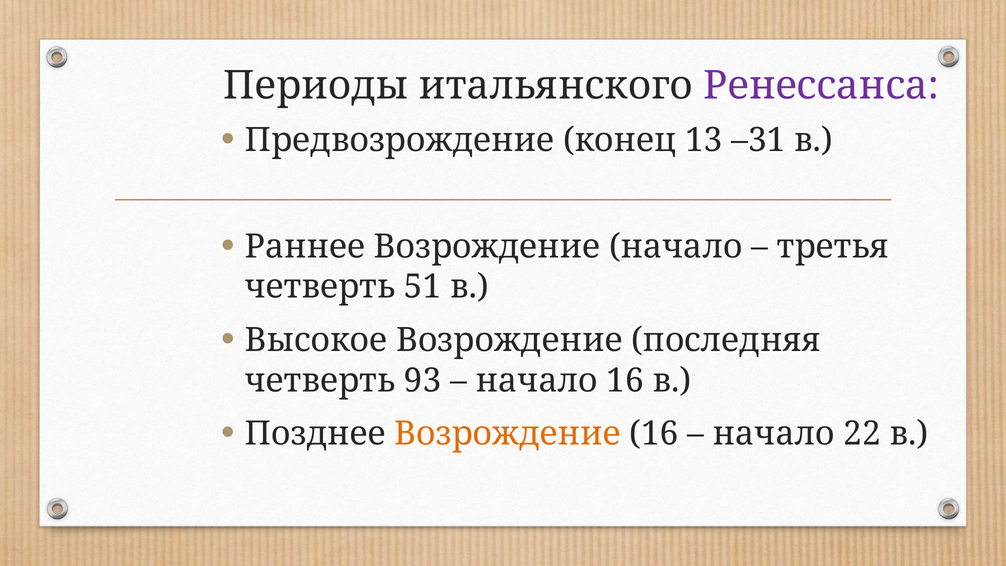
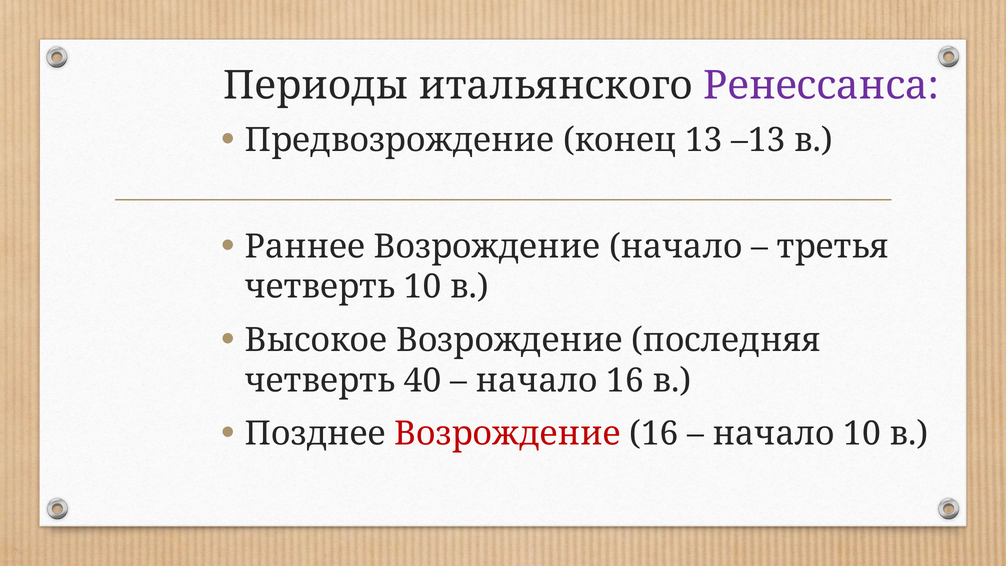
–31: –31 -> –13 (758, 140)
четверть 51: 51 -> 10 (423, 287)
93: 93 -> 40 (423, 380)
Возрождение colour: orange -> red (508, 434)
начало 22: 22 -> 10 (862, 434)
